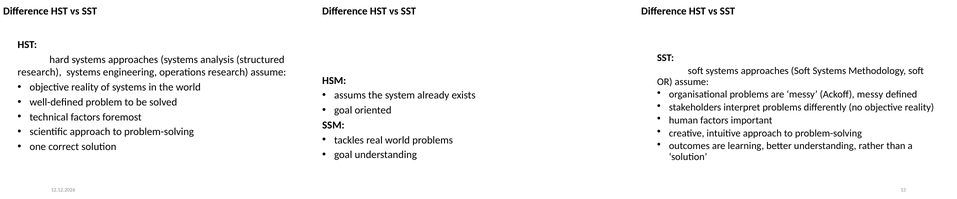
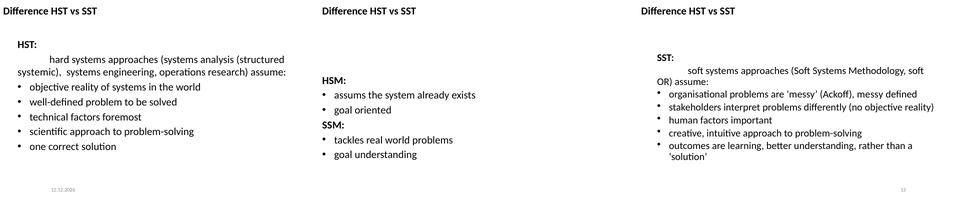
research: research -> systemic (40, 73)
